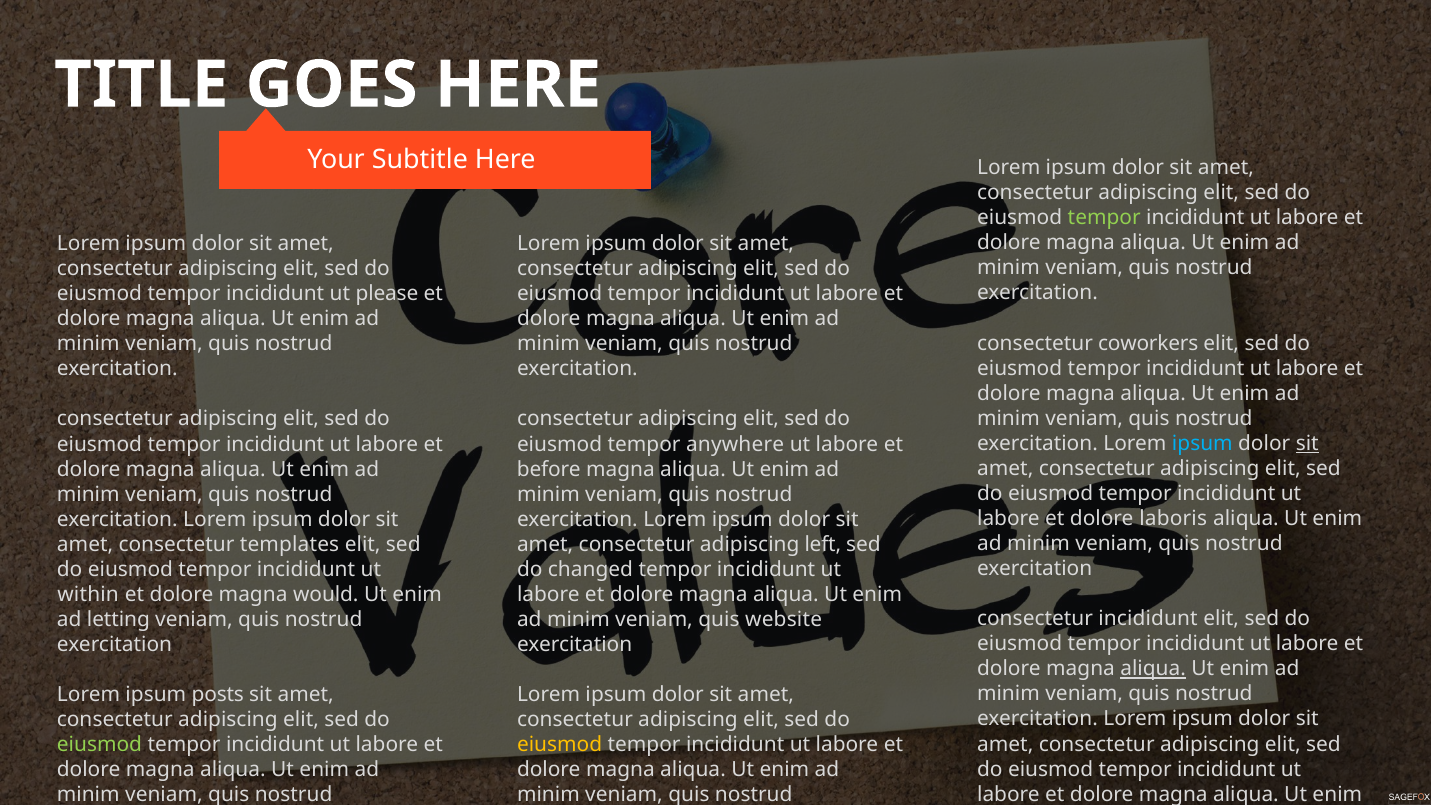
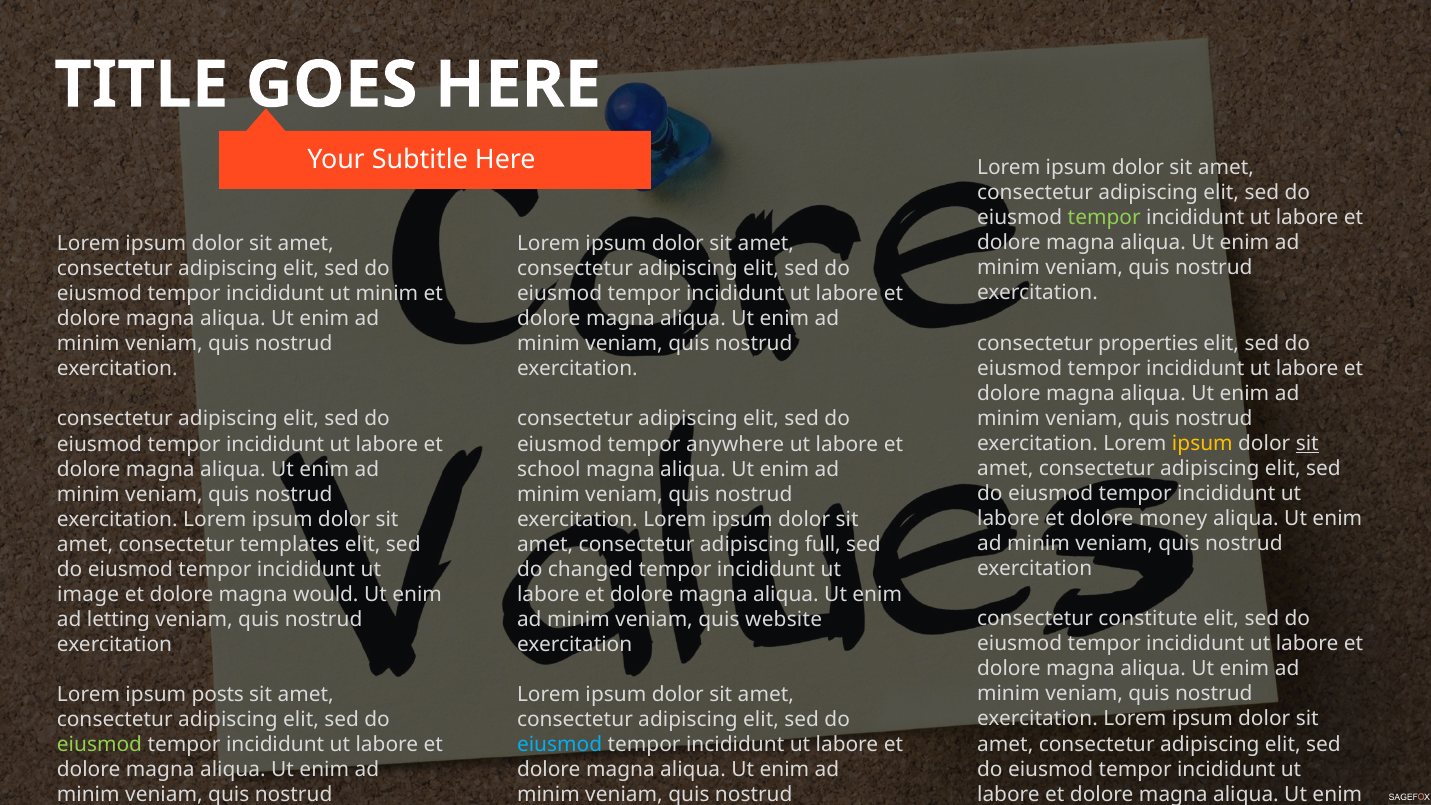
ut please: please -> minim (387, 294)
coworkers: coworkers -> properties (1148, 343)
ipsum colour: light blue -> yellow (1202, 443)
before: before -> school (549, 469)
laboris: laboris -> money (1173, 519)
left: left -> full (823, 544)
within: within -> image (88, 594)
consectetur incididunt: incididunt -> constitute (1148, 619)
aliqua underline: present -> none (1153, 669)
eiusmod colour: yellow -> light blue (560, 745)
